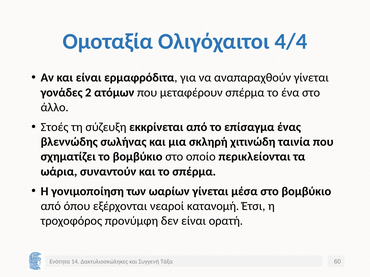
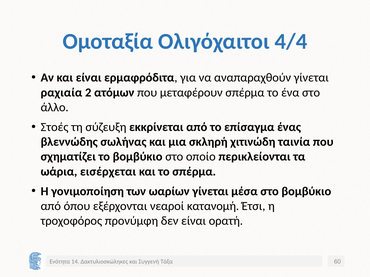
γονάδες: γονάδες -> ραχιαία (61, 93)
συναντούν: συναντούν -> εισέρχεται (108, 172)
